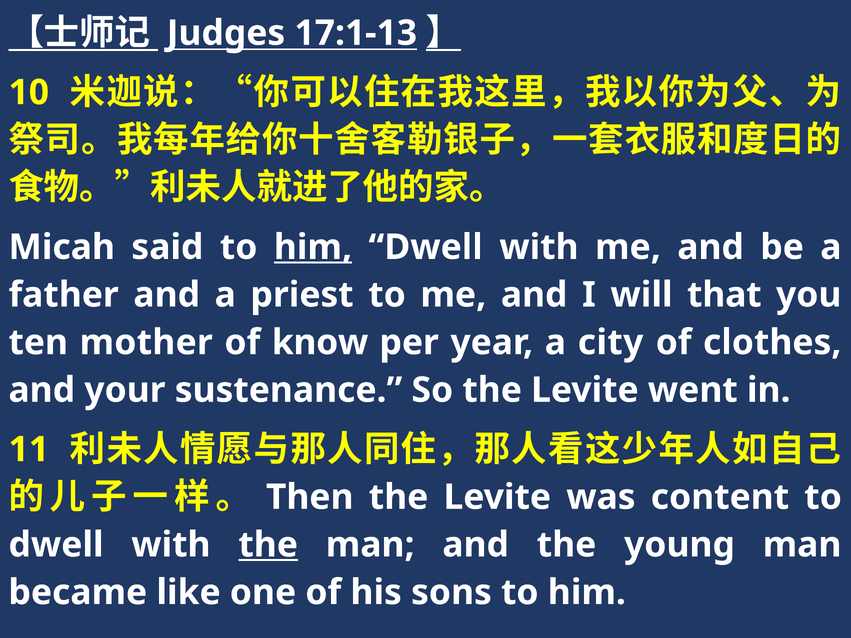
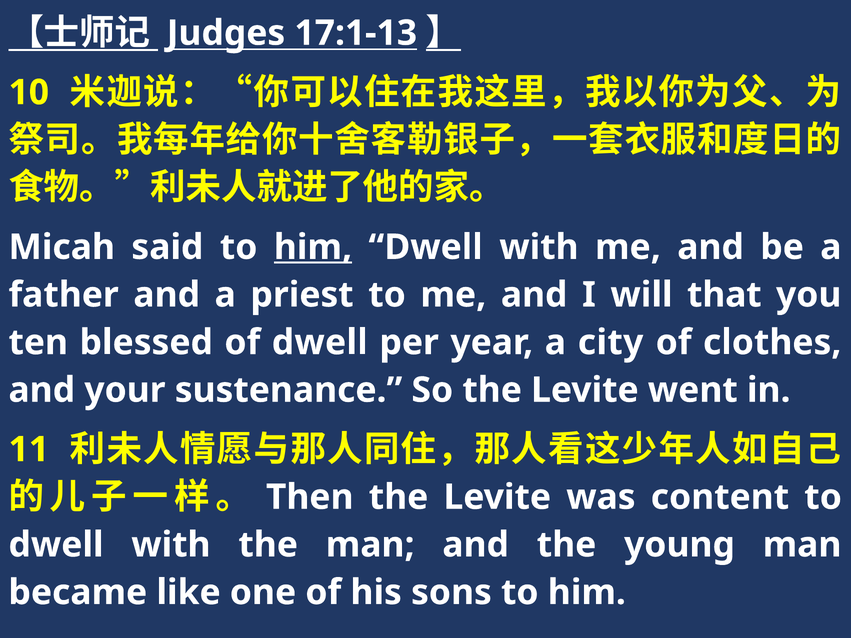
mother: mother -> blessed (146, 343)
of know: know -> dwell (320, 343)
the underline: present -> none (268, 545)
